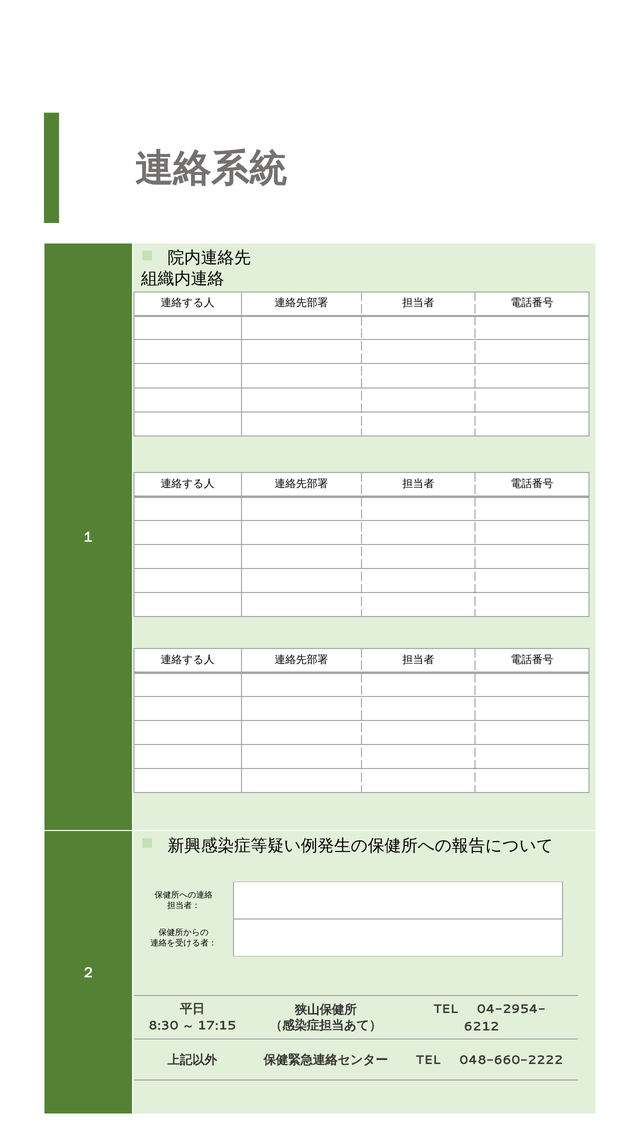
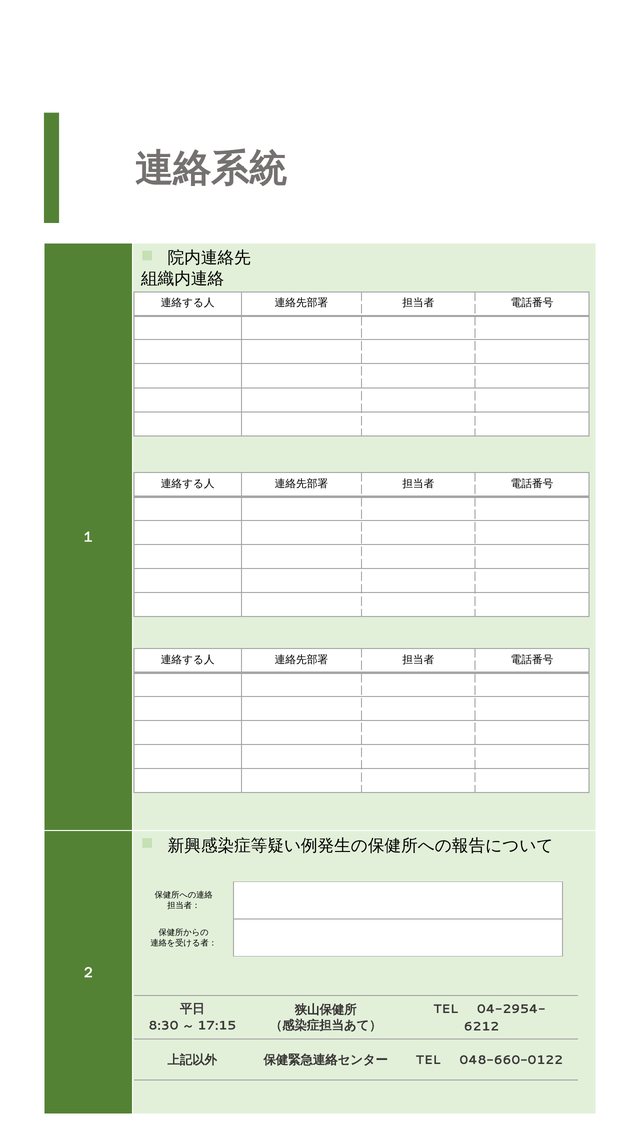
048-660-2222: 048-660-2222 -> 048-660-0122 (511, 1060)
